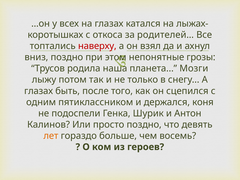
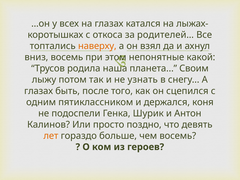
наверху colour: red -> orange (97, 46)
вниз поздно: поздно -> восемь (67, 57)
грозы: грозы -> какой (201, 57)
Мозги: Мозги -> Своим (194, 69)
только: только -> узнать (143, 80)
